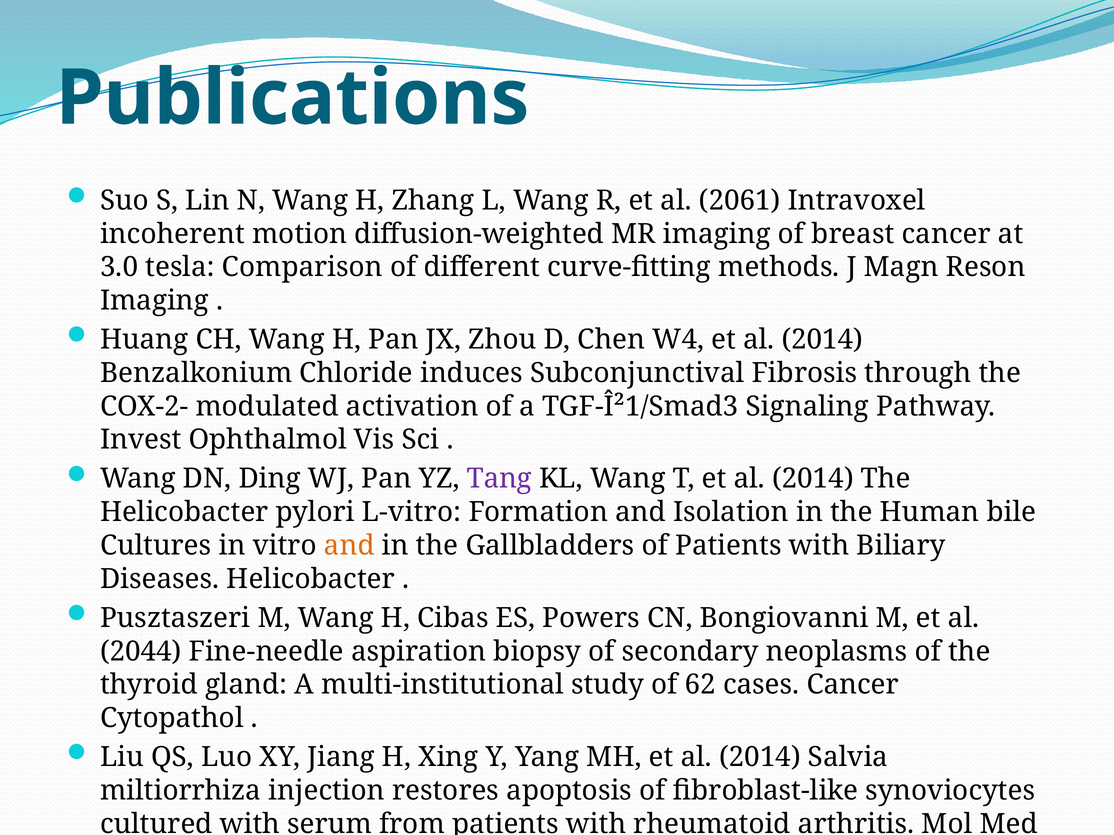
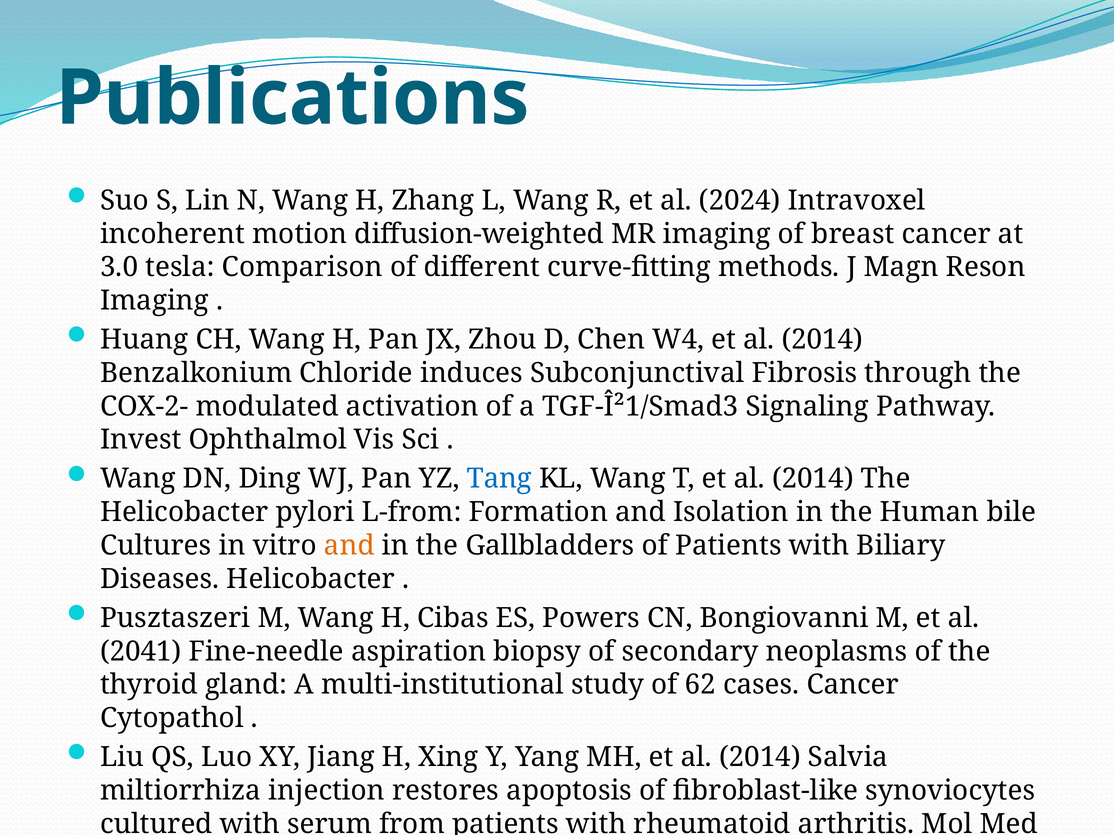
2061: 2061 -> 2024 (740, 201)
Tang colour: purple -> blue (499, 479)
L-vitro: L-vitro -> L-from (412, 512)
2044: 2044 -> 2041 (141, 652)
